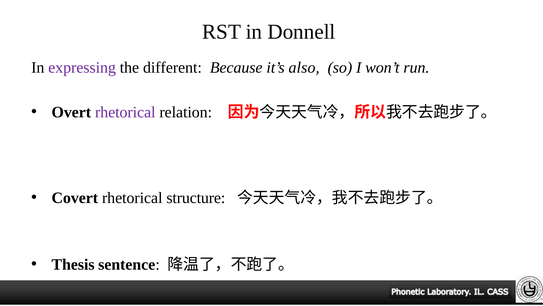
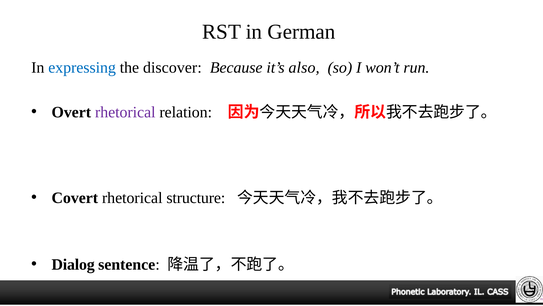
Donnell: Donnell -> German (301, 32)
expressing colour: purple -> blue (82, 68)
different: different -> discover (172, 68)
Thesis: Thesis -> Dialog (73, 264)
